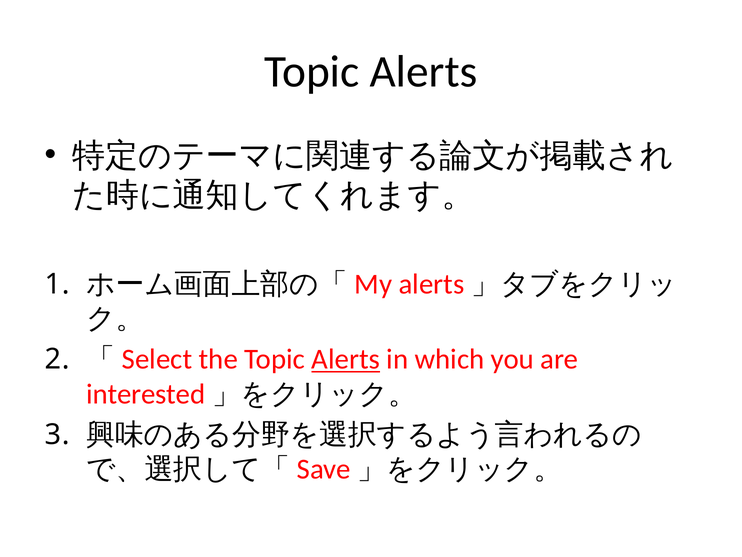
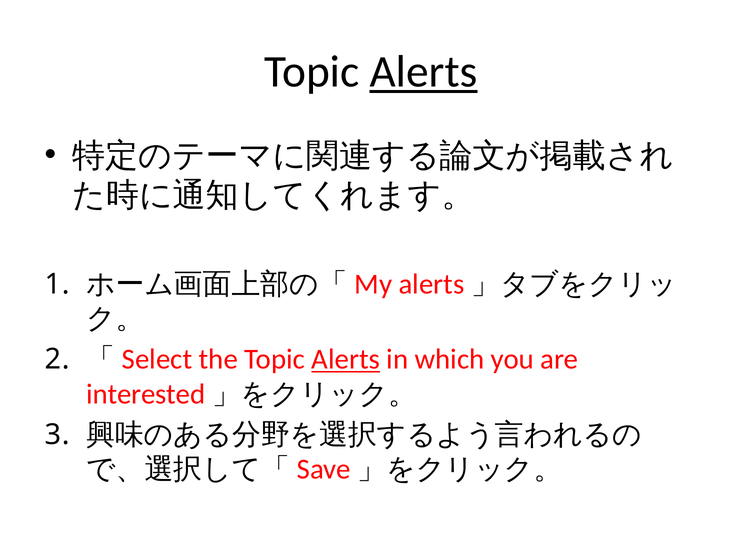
Alerts underline: none -> present (424, 72)
